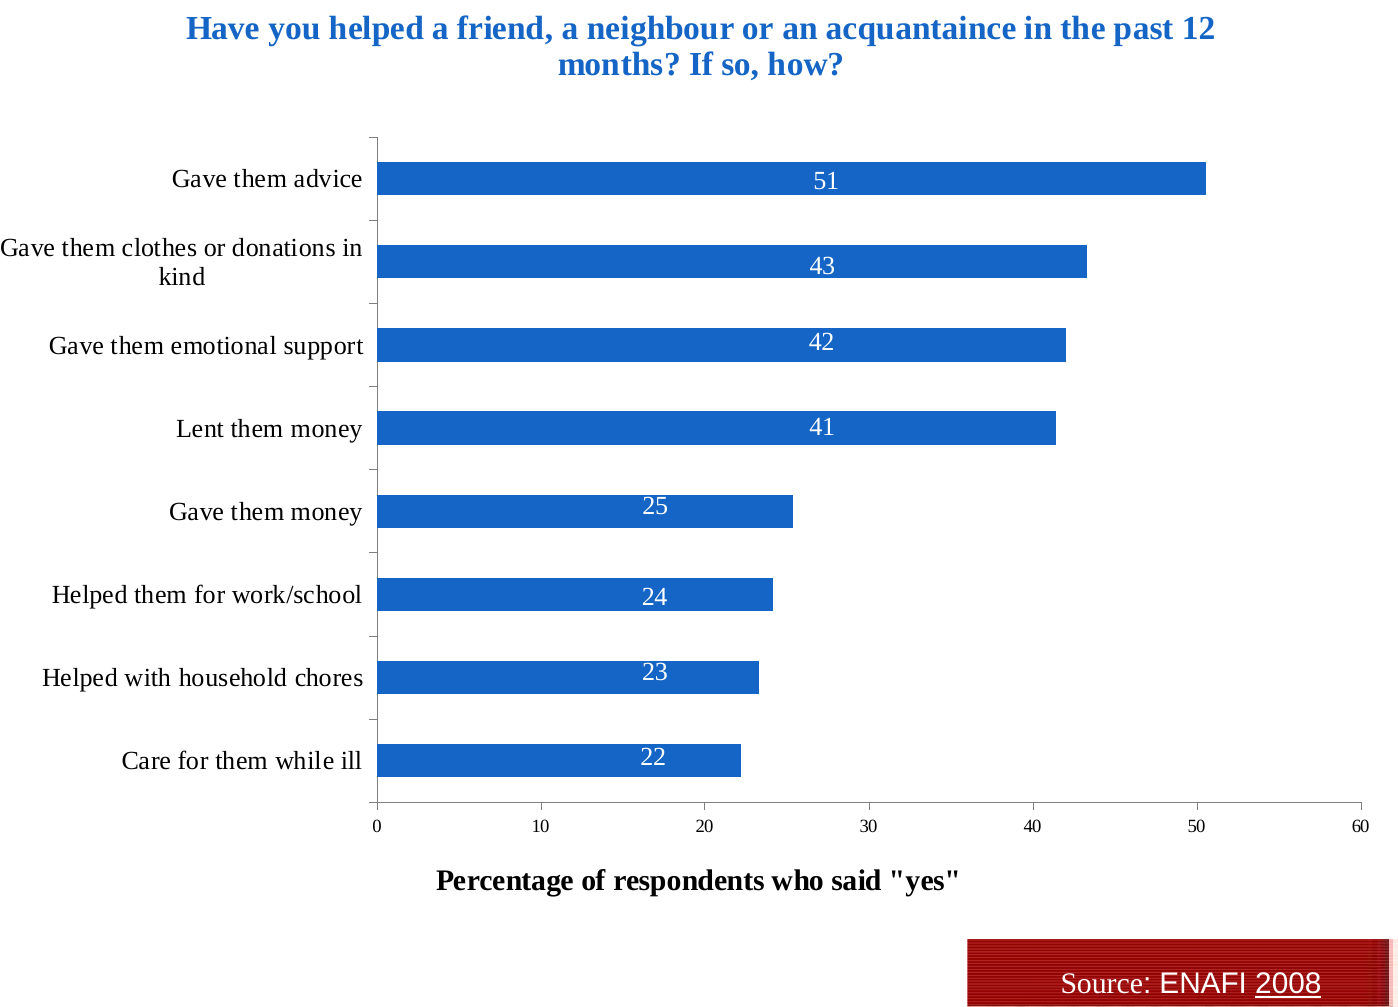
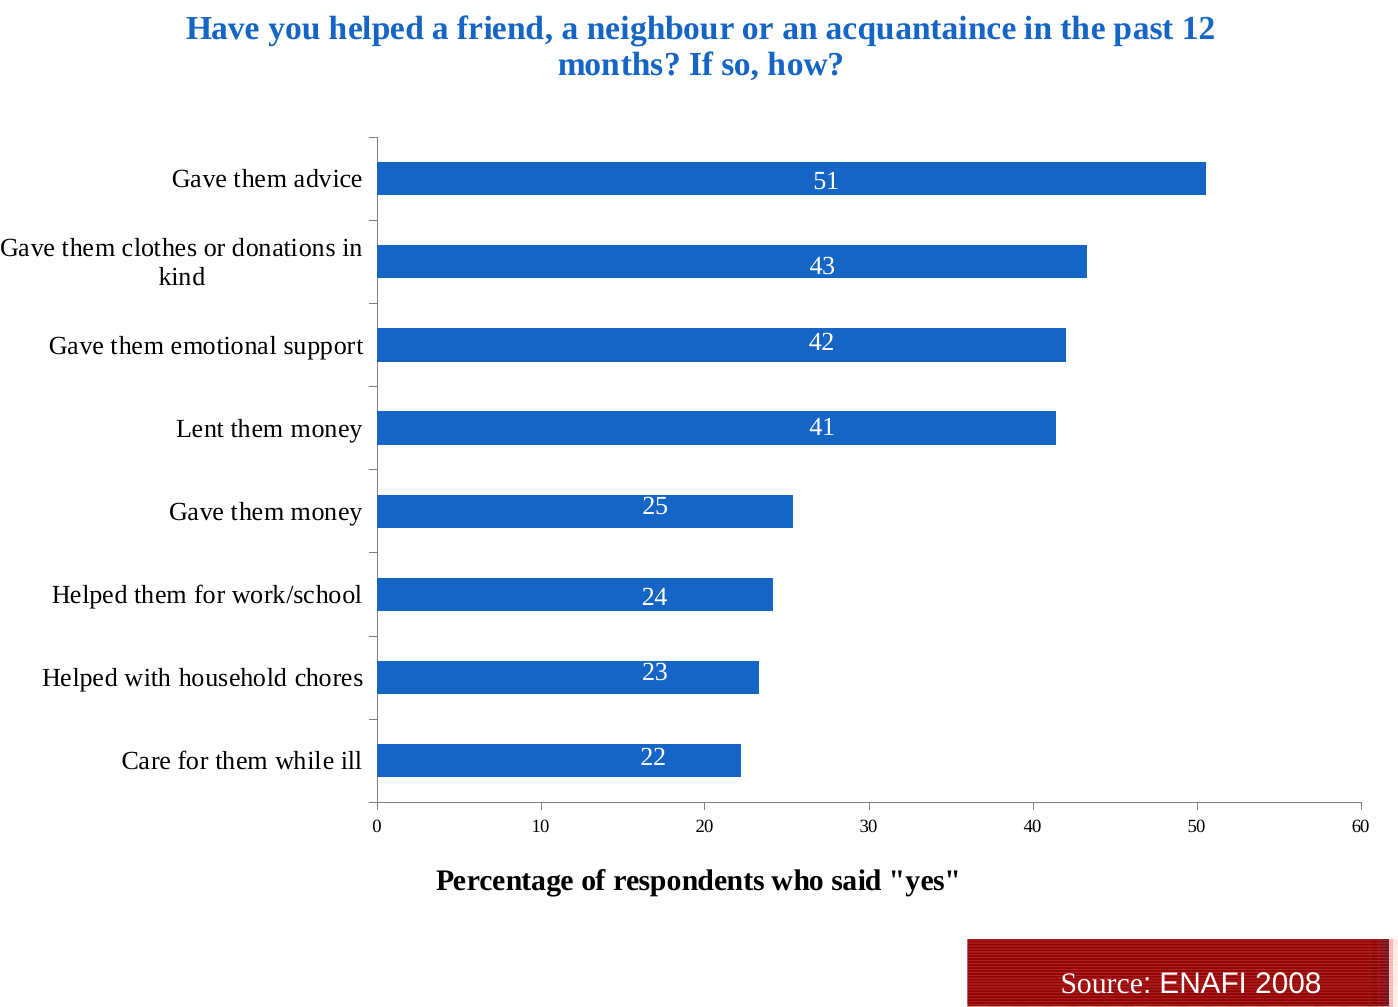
2008 underline: present -> none (1288, 984)
